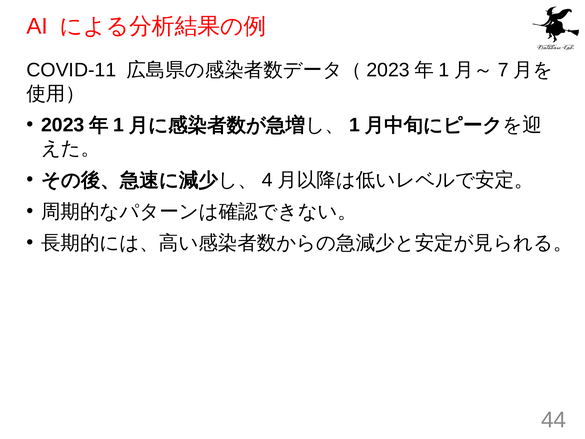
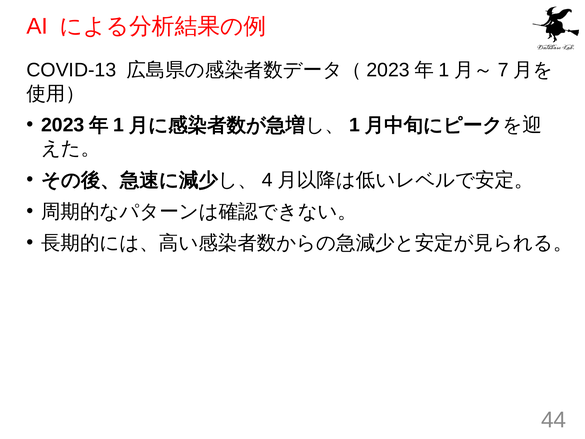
COVID-11: COVID-11 -> COVID-13 (71, 70)
